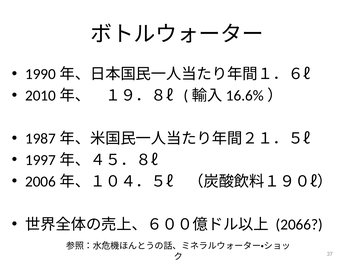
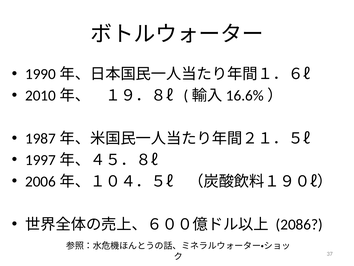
2066: 2066 -> 2086 (299, 224)
